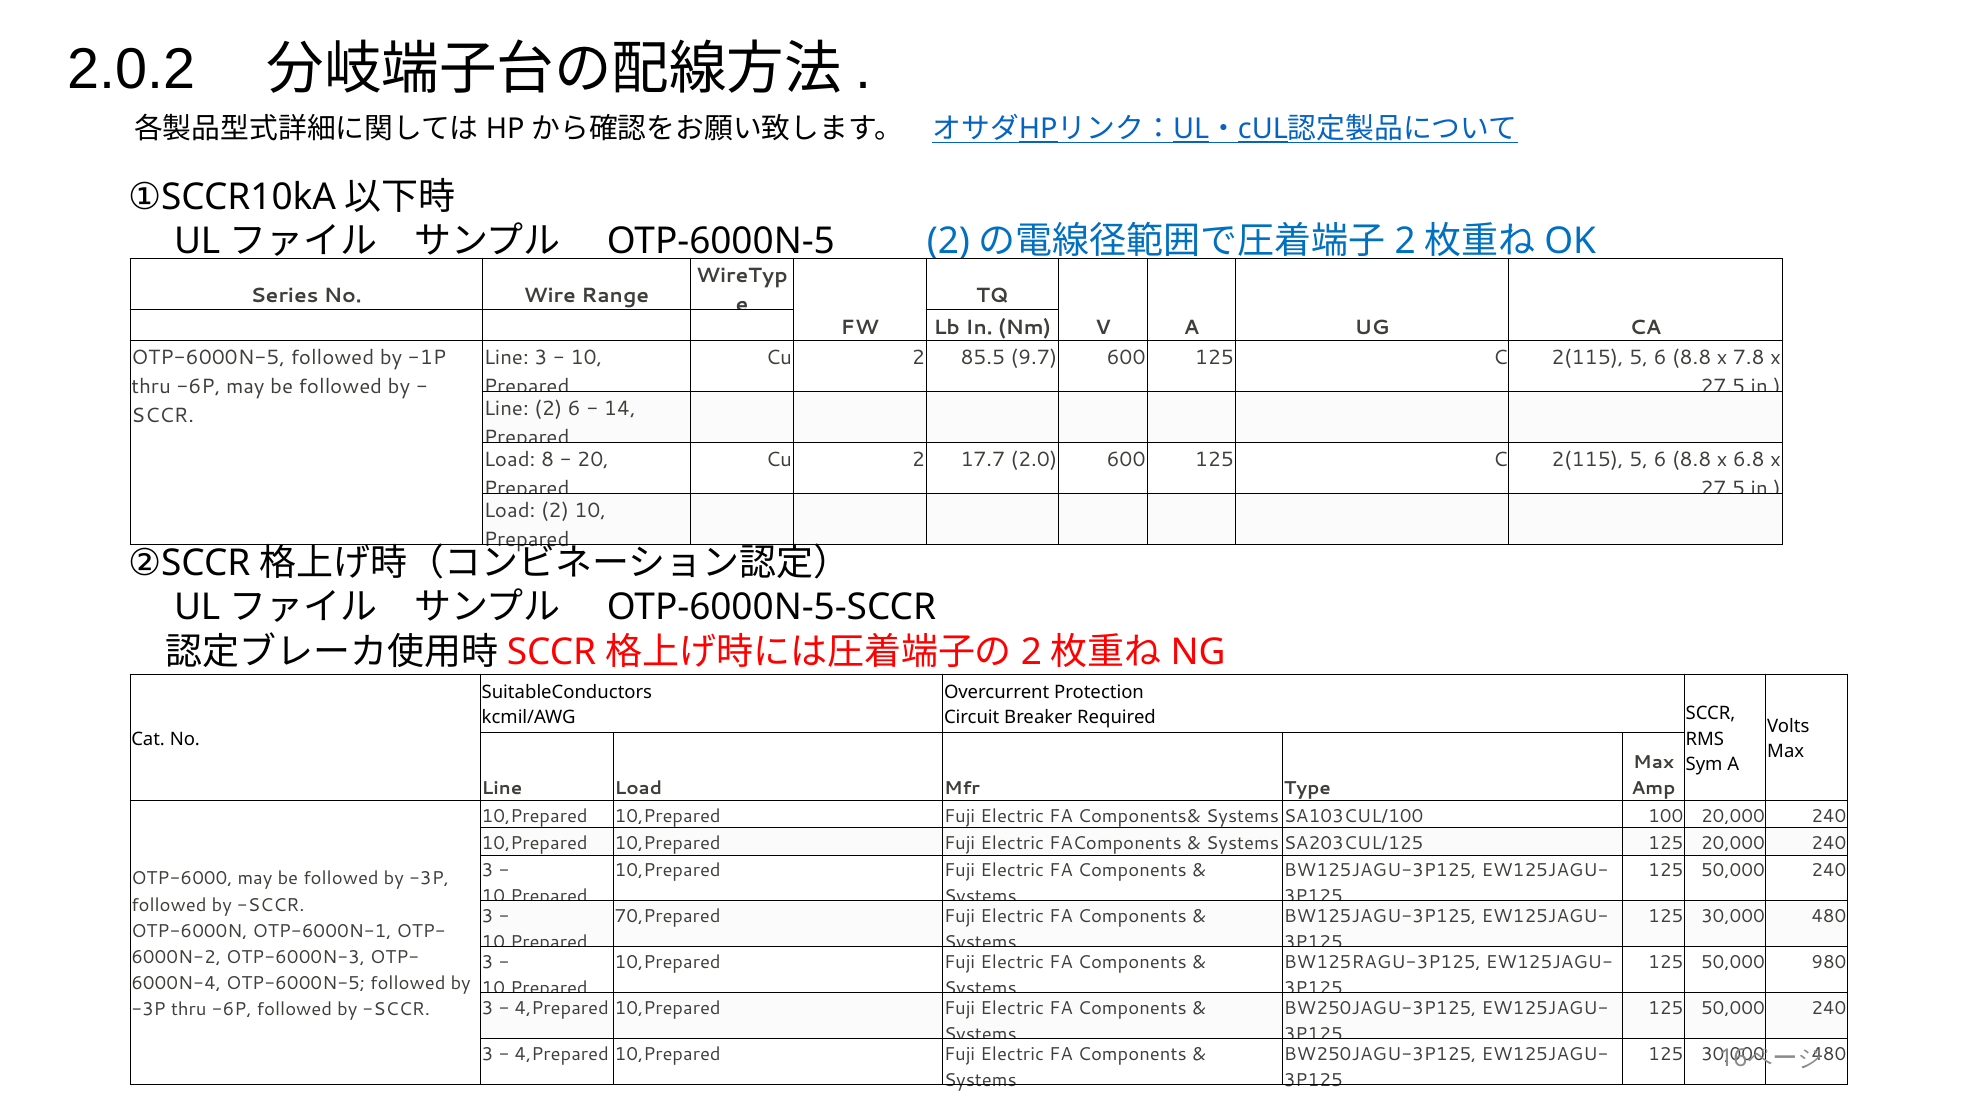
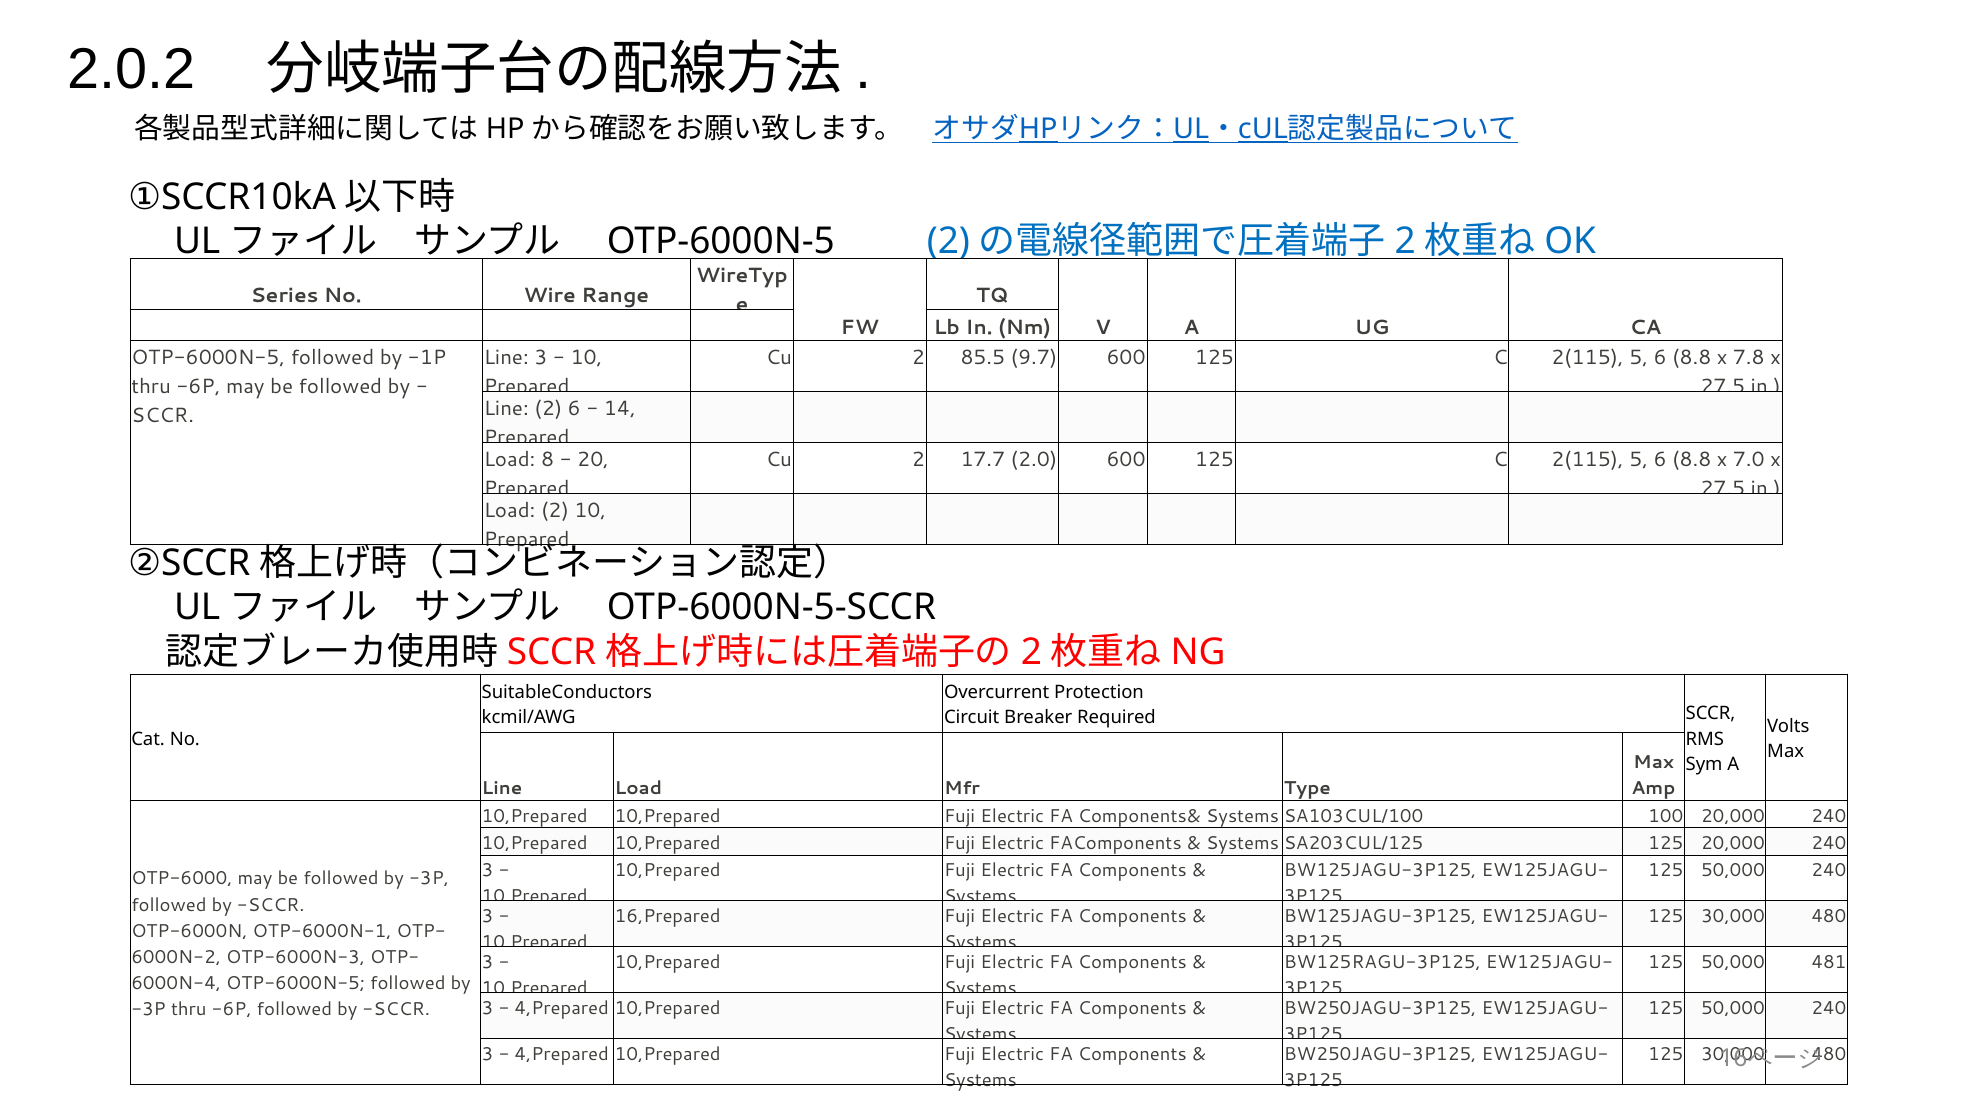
6.8: 6.8 -> 7.0 (1749, 460)
70,Prepared: 70,Prepared -> 16,Prepared (668, 916)
980: 980 -> 481 (1829, 962)
